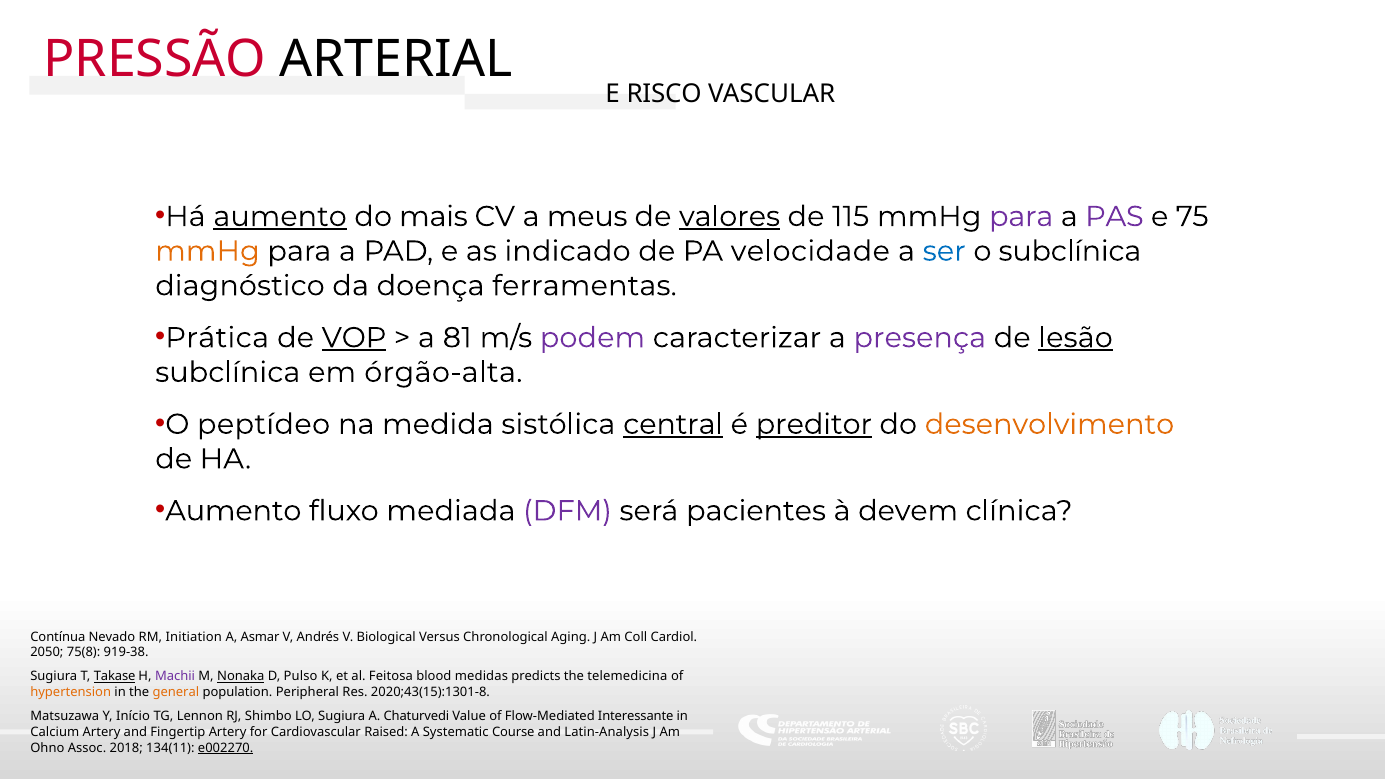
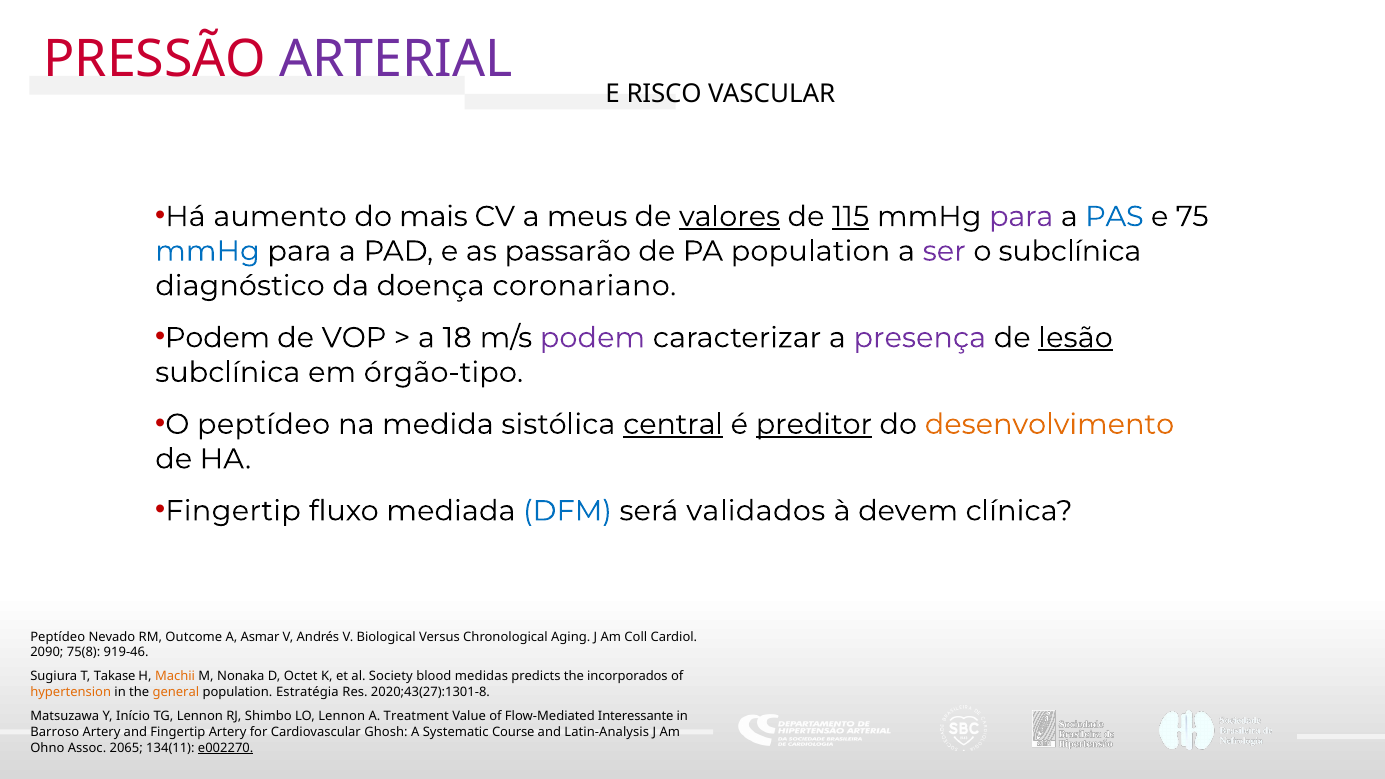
ARTERIAL colour: black -> purple (396, 60)
aumento underline: present -> none (280, 217)
115 underline: none -> present (851, 217)
PAS colour: purple -> blue (1114, 217)
mmHg colour: orange -> blue (207, 251)
indicado: indicado -> passarão (568, 251)
PA velocidade: velocidade -> population (810, 251)
ser colour: blue -> purple (944, 251)
ferramentas: ferramentas -> coronariano (584, 286)
Prática: Prática -> Podem (218, 338)
VOP underline: present -> none (354, 338)
81: 81 -> 18 (457, 338)
órgão-alta: órgão-alta -> órgão-tipo (443, 372)
Aumento: Aumento -> Fingertip (233, 511)
DFM colour: purple -> blue (567, 511)
pacientes: pacientes -> validados (756, 511)
Contínua: Contínua -> Peptídeo (58, 637)
Initiation: Initiation -> Outcome (194, 637)
2050: 2050 -> 2090 (47, 652)
919-38: 919-38 -> 919-46 (126, 652)
Takase underline: present -> none (115, 677)
Machii colour: purple -> orange (175, 677)
Nonaka underline: present -> none (241, 677)
Pulso: Pulso -> Octet (301, 677)
Feitosa: Feitosa -> Society (391, 677)
telemedicina: telemedicina -> incorporados (627, 677)
Peripheral: Peripheral -> Estratégia (307, 692)
2020;43(15):1301-8: 2020;43(15):1301-8 -> 2020;43(27):1301-8 (430, 692)
LO Sugiura: Sugiura -> Lennon (342, 717)
Chaturvedi: Chaturvedi -> Treatment (416, 717)
Calcium: Calcium -> Barroso (55, 732)
Raised: Raised -> Ghosh (386, 732)
2018: 2018 -> 2065 (126, 748)
